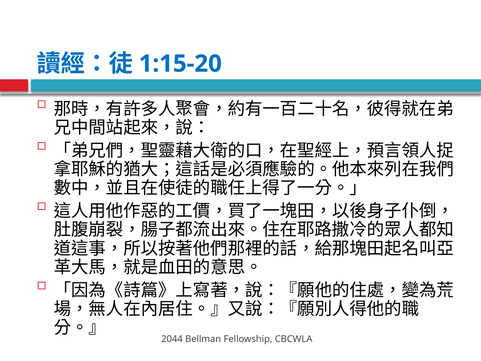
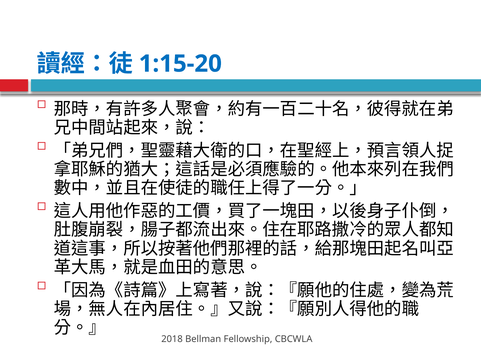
2044: 2044 -> 2018 (172, 339)
